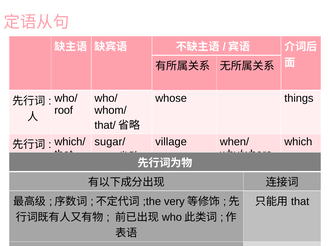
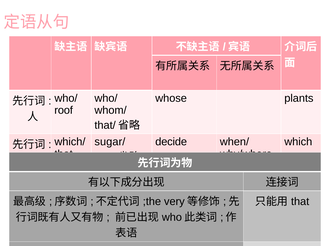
things: things -> plants (299, 98)
village: village -> decide (171, 142)
